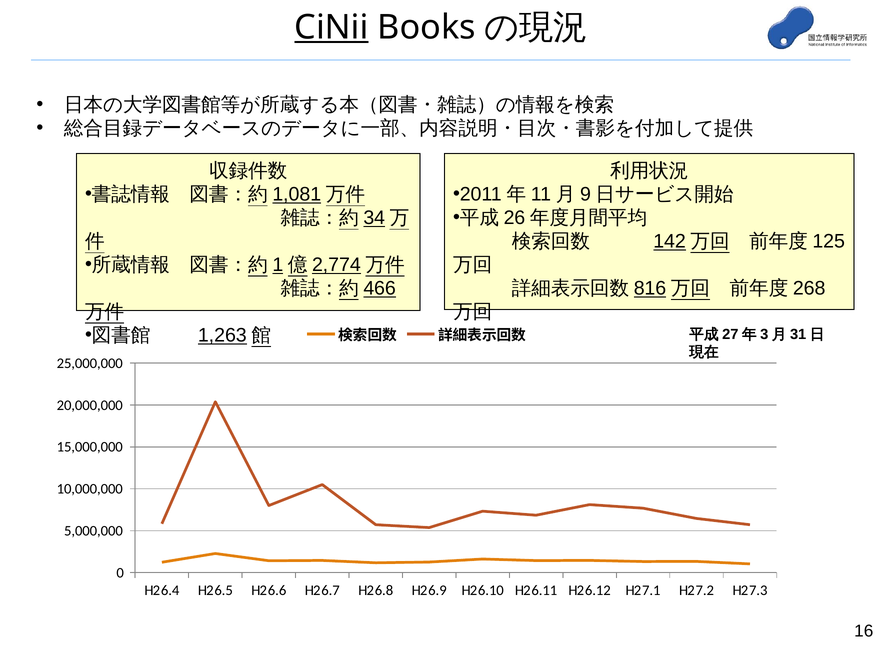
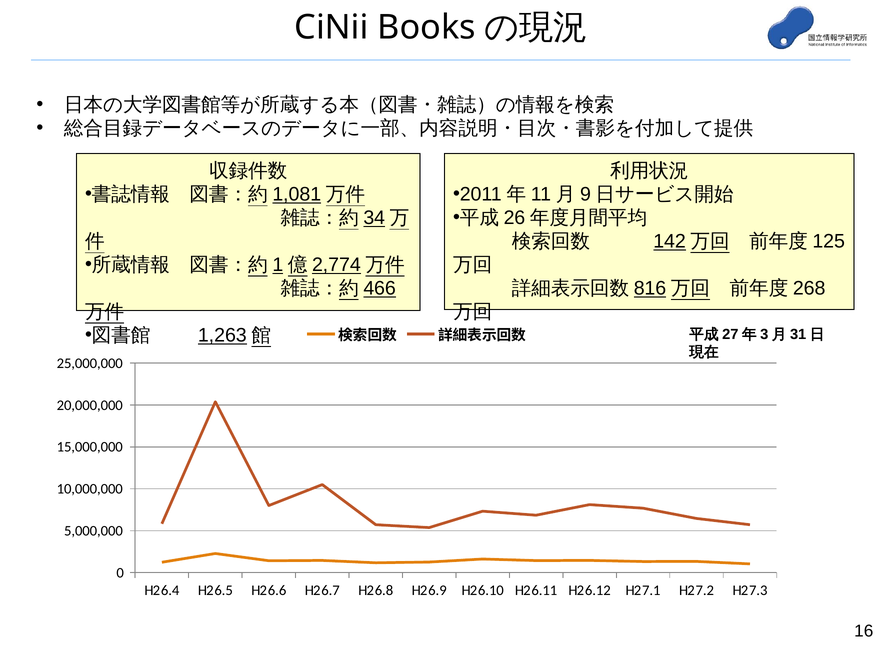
CiNii underline: present -> none (332, 27)
